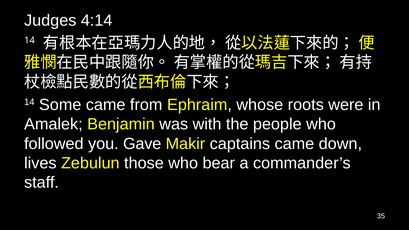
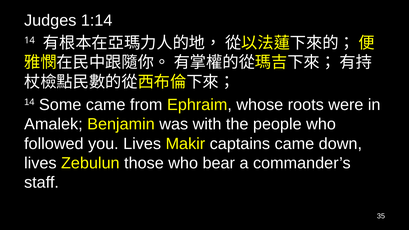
4:14: 4:14 -> 1:14 (97, 20)
you Gave: Gave -> Lives (142, 144)
